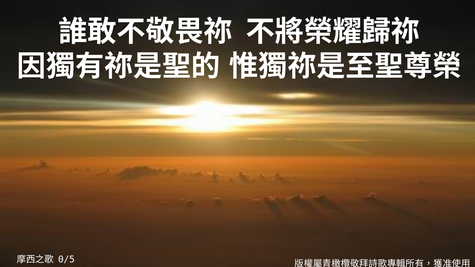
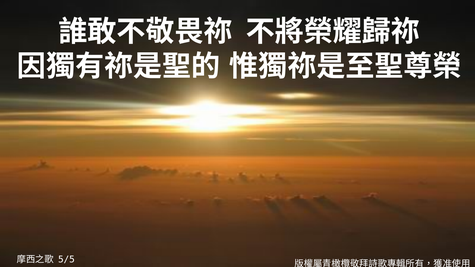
0/5: 0/5 -> 5/5 (66, 260)
